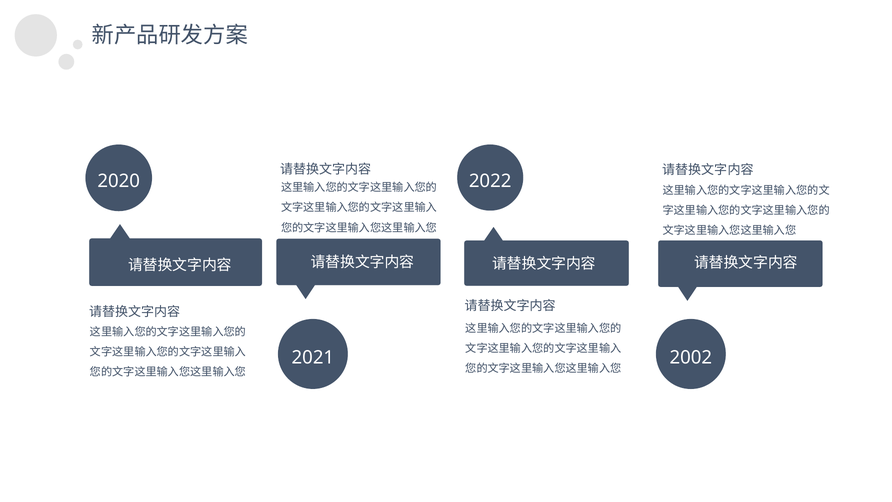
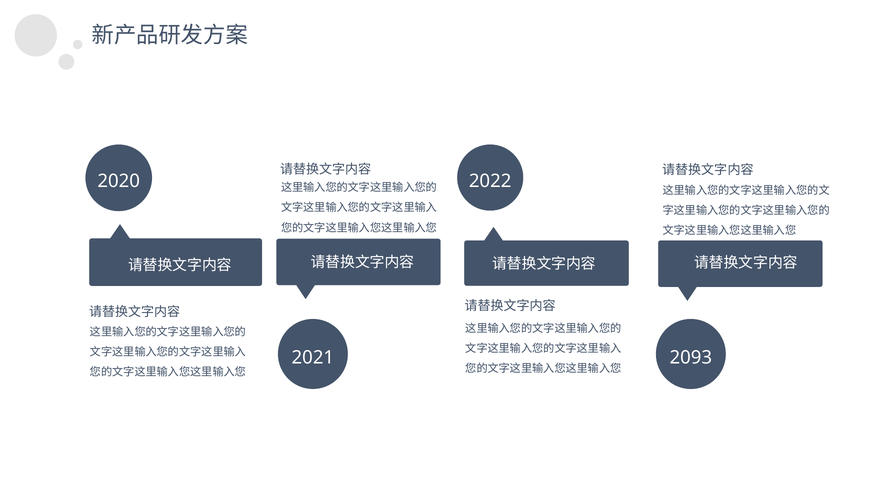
2002: 2002 -> 2093 (691, 357)
